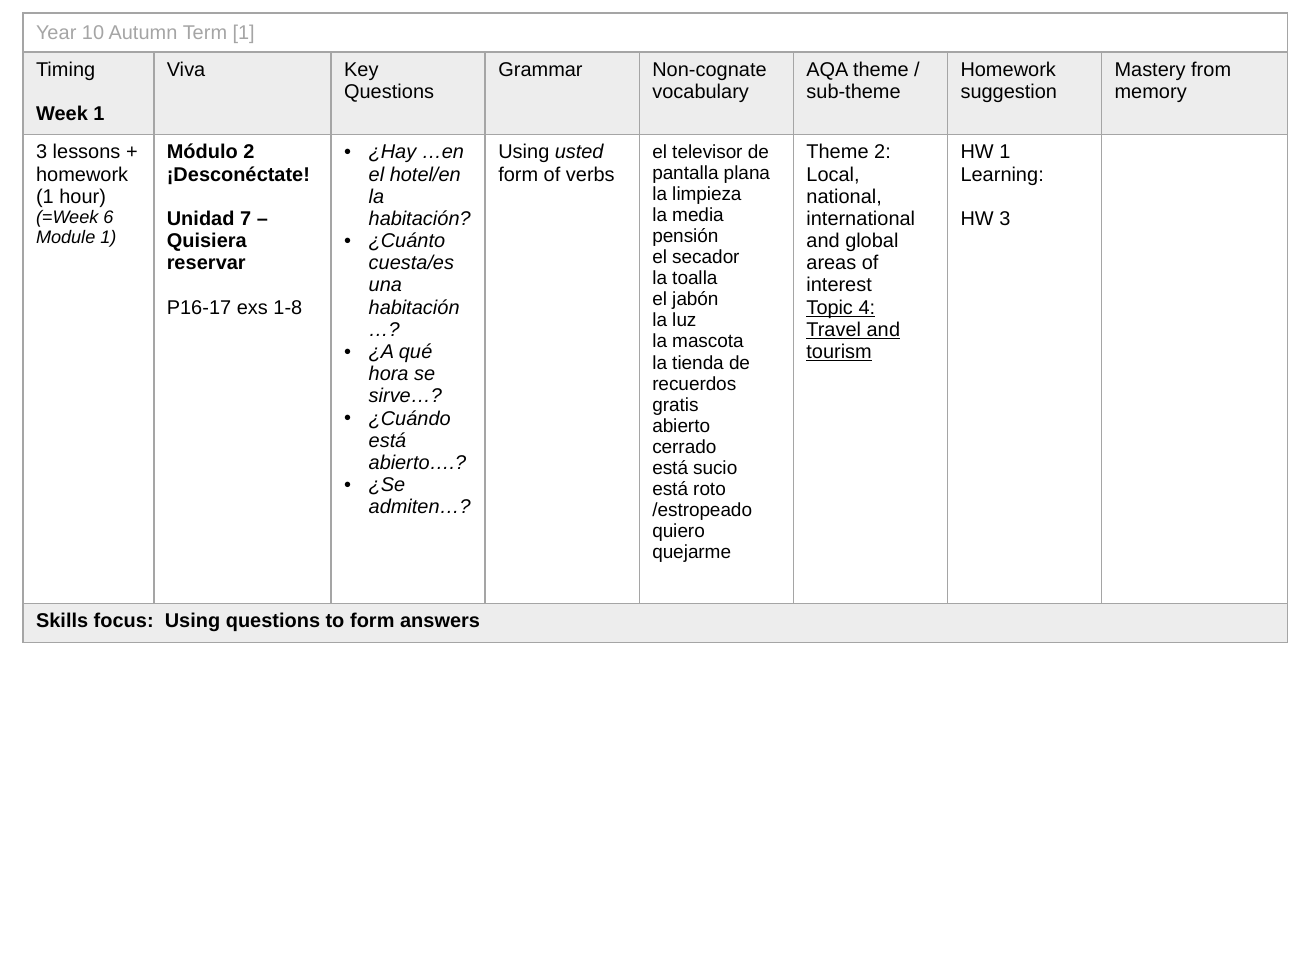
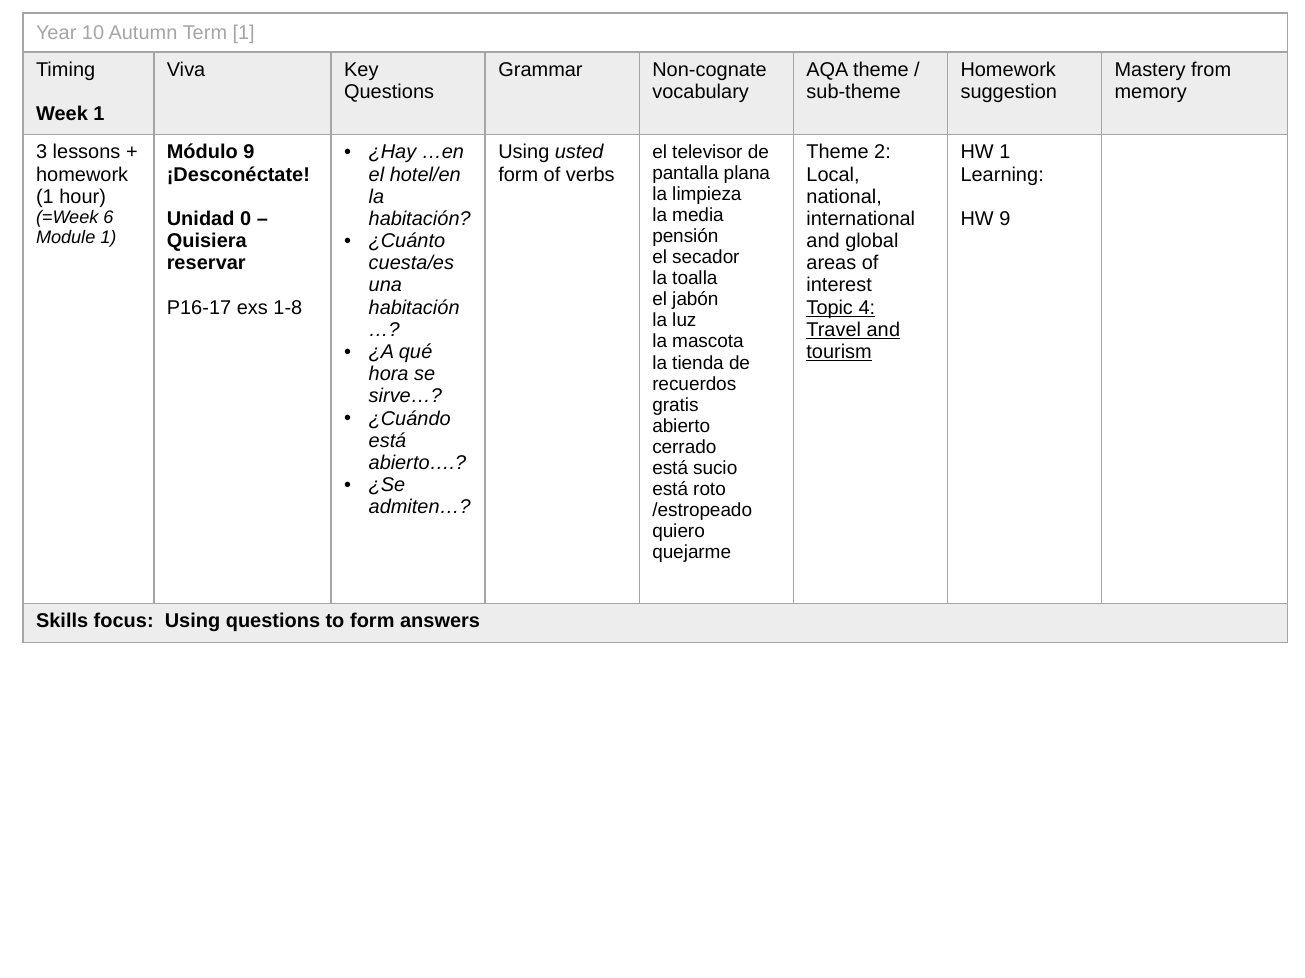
Módulo 2: 2 -> 9 (249, 152)
7: 7 -> 0 (246, 219)
HW 3: 3 -> 9 (1005, 219)
